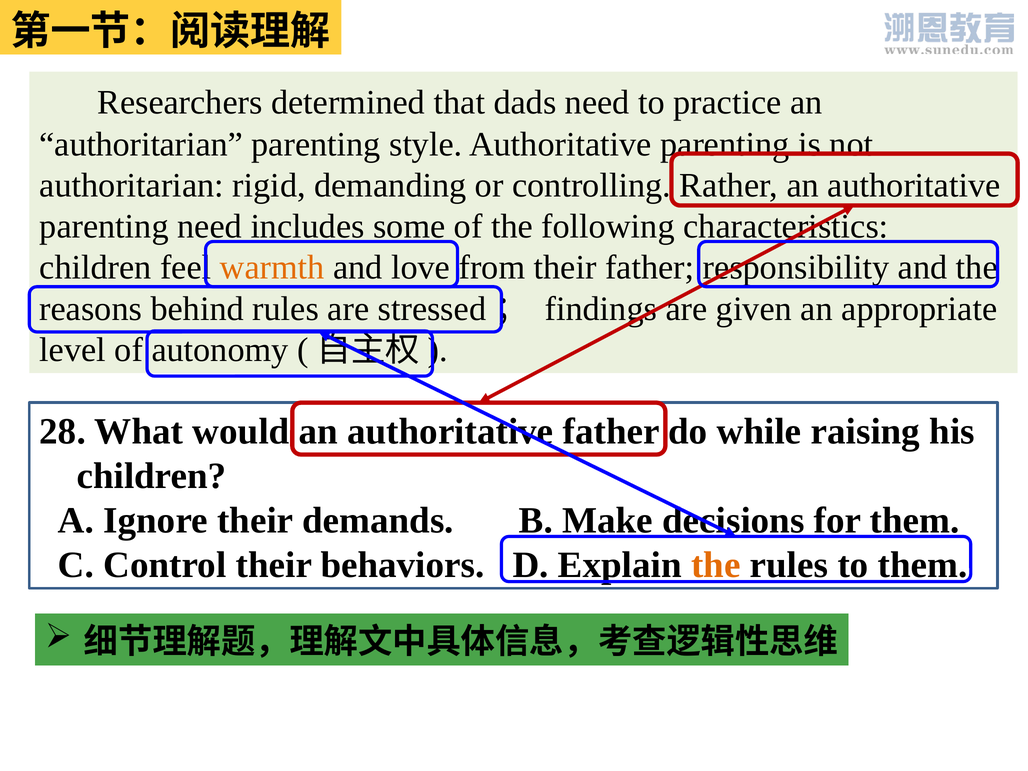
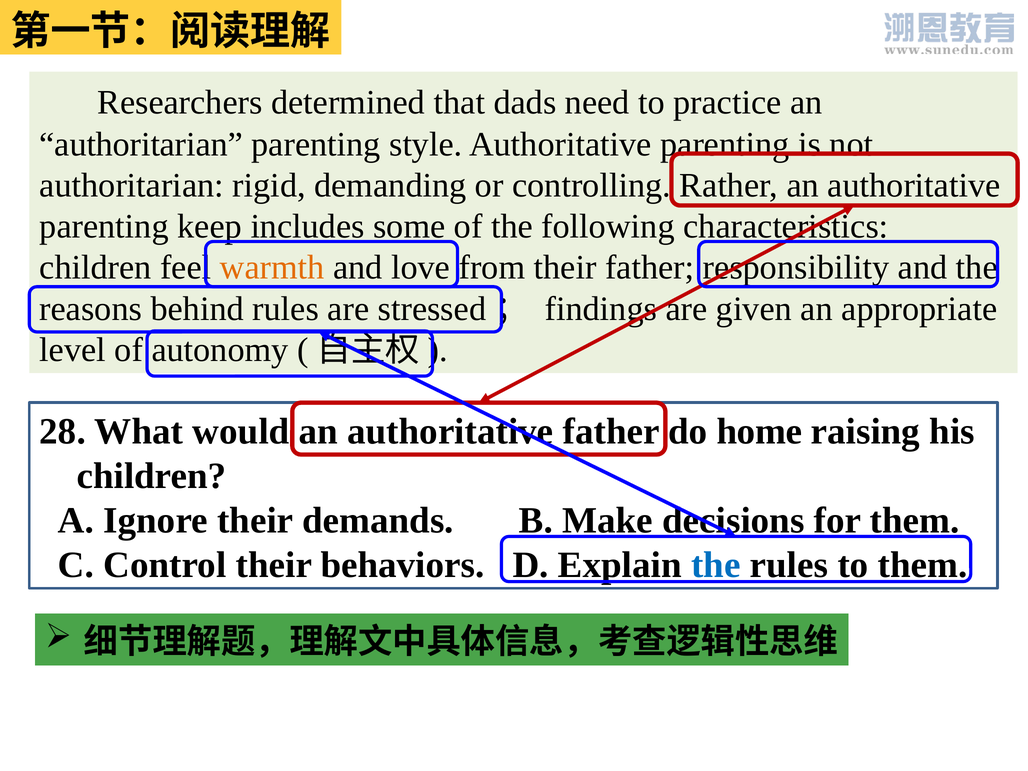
parenting need: need -> keep (210, 227)
while: while -> home (759, 431)
the colour: orange -> blue (716, 565)
